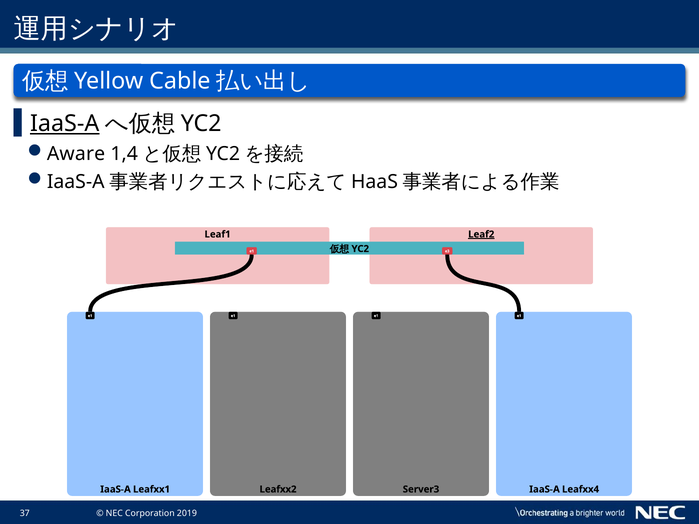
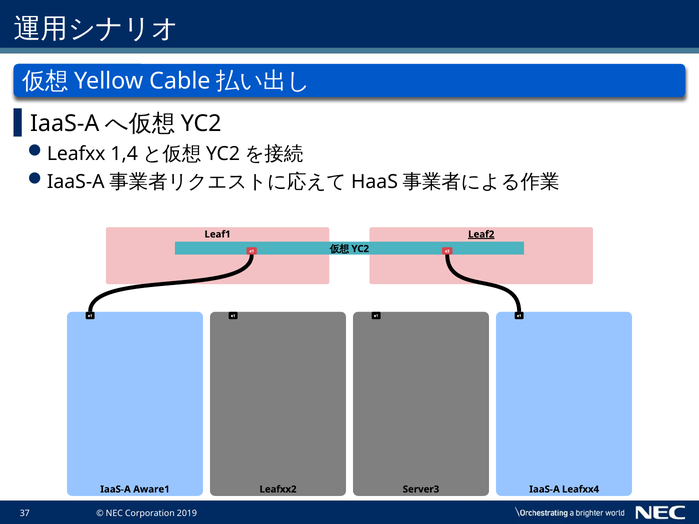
IaaS-A underline: present -> none (65, 124)
Aware: Aware -> Leafxx (76, 154)
Leafxx1: Leafxx1 -> Aware1 (151, 490)
